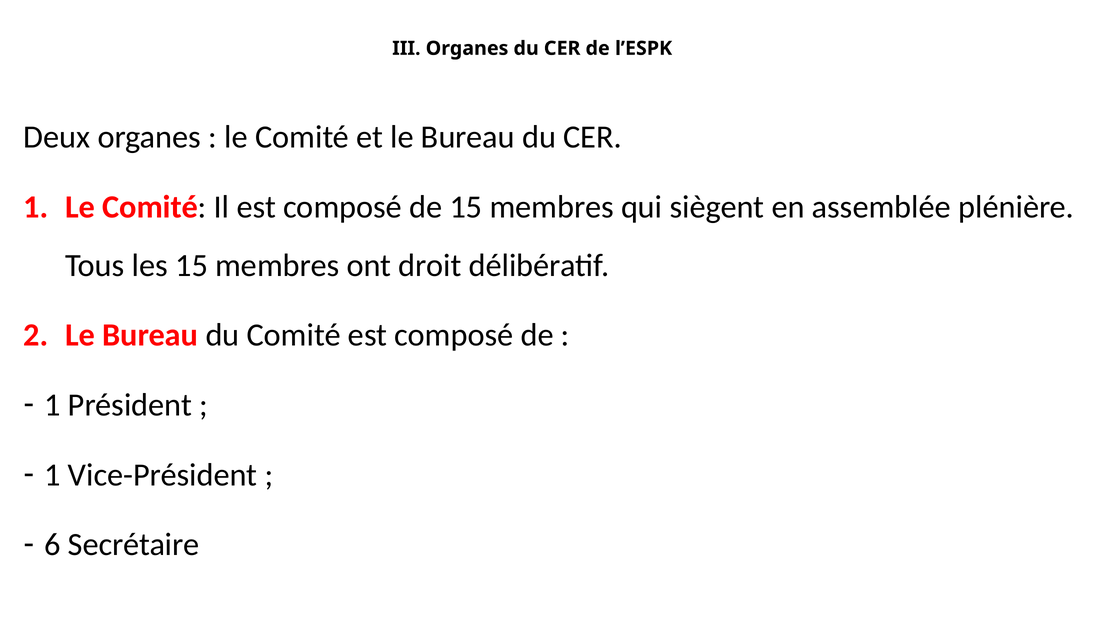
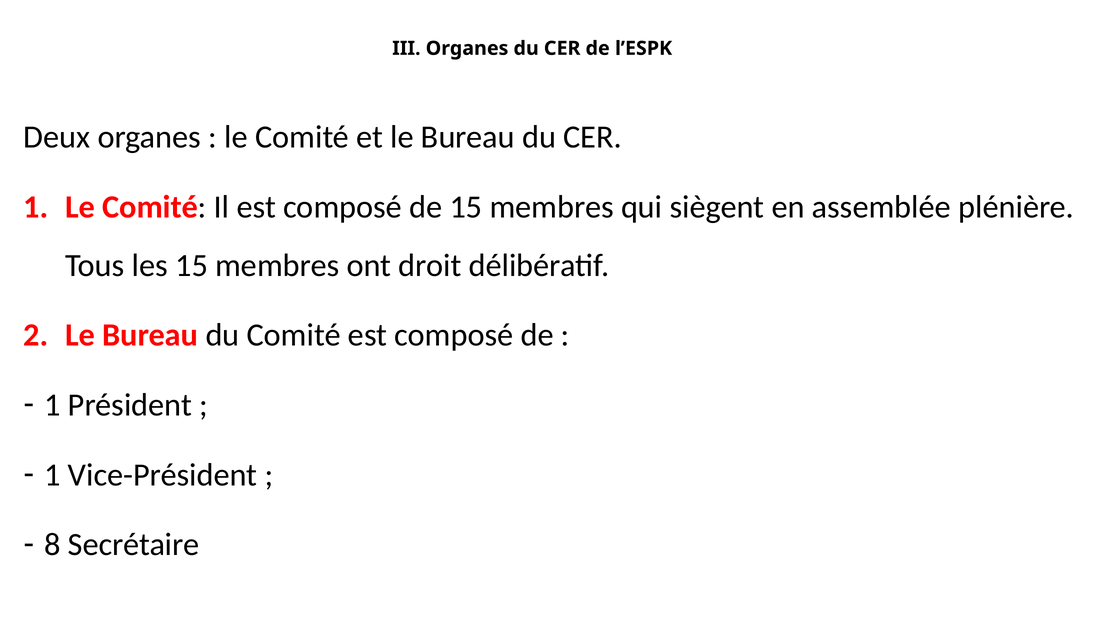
6: 6 -> 8 (52, 545)
